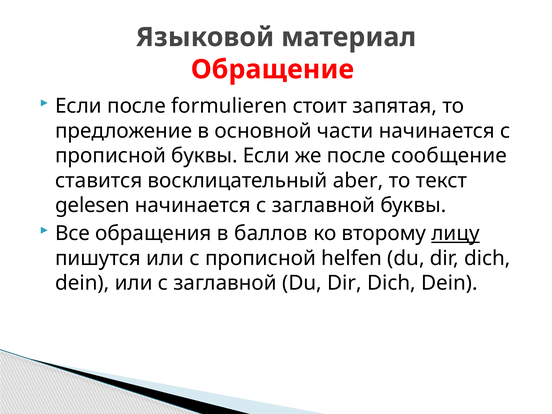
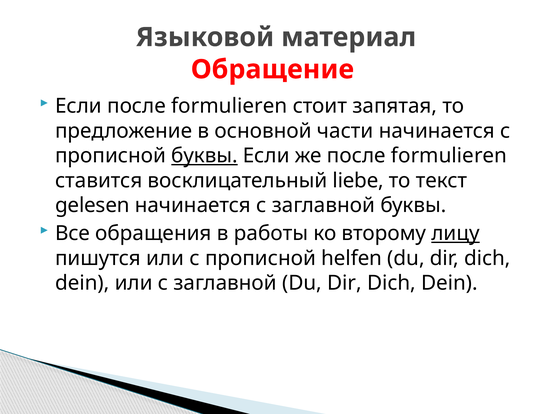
буквы underline: none -> present (204, 156)
же после сообщение: сообщение -> formulieren (449, 156)
aber: aber -> liebe (358, 181)
баллов: баллов -> работы (271, 233)
